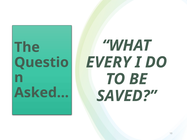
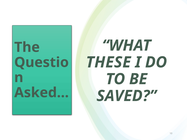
EVERY: EVERY -> THESE (108, 62)
